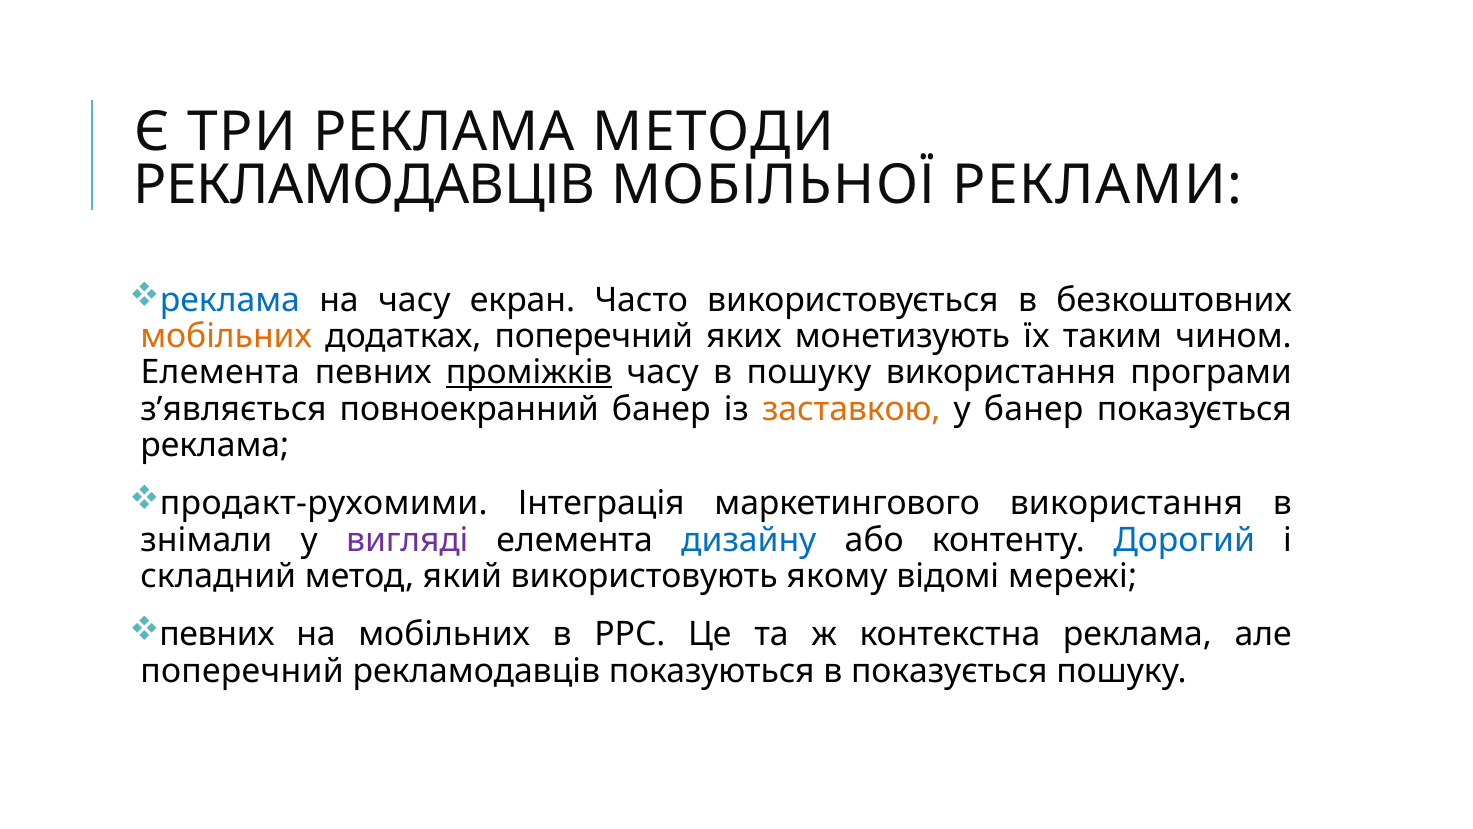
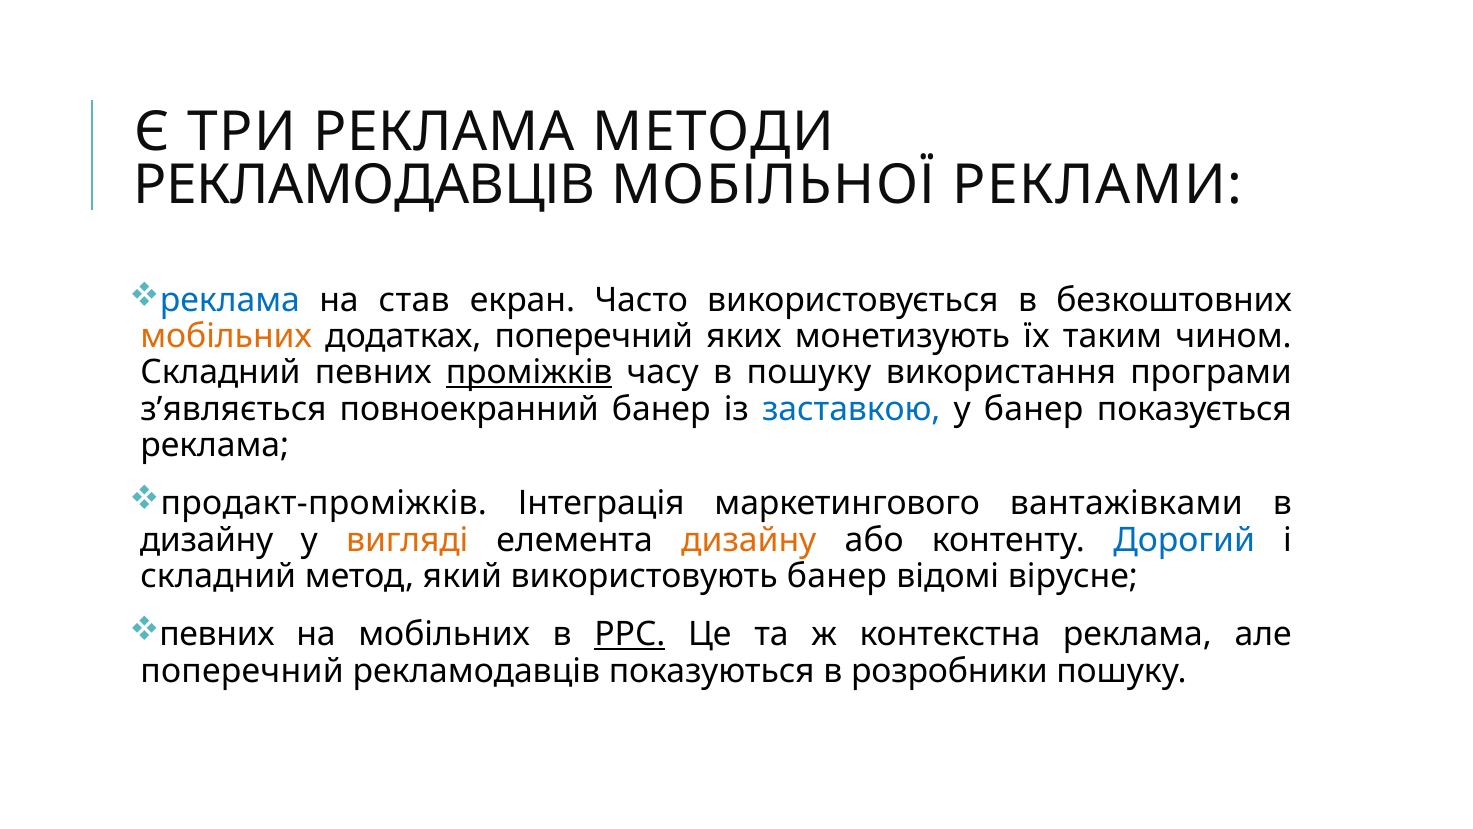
на часу: часу -> став (414, 300)
Елемента: Елемента -> Складний (220, 373)
заставкою colour: orange -> blue (851, 409)
продакт-рухомими: продакт-рухомими -> продакт-проміжків (324, 503)
маркетингового використання: використання -> вантажівками (1126, 503)
знімали: знімали -> дизайну (207, 540)
вигляді colour: purple -> orange (407, 540)
дизайну colour: blue -> orange (749, 540)
використовують якому: якому -> банер (837, 576)
мережі: мережі -> вірусне (1073, 576)
PPC underline: none -> present (630, 634)
в показується: показується -> розробники (949, 671)
